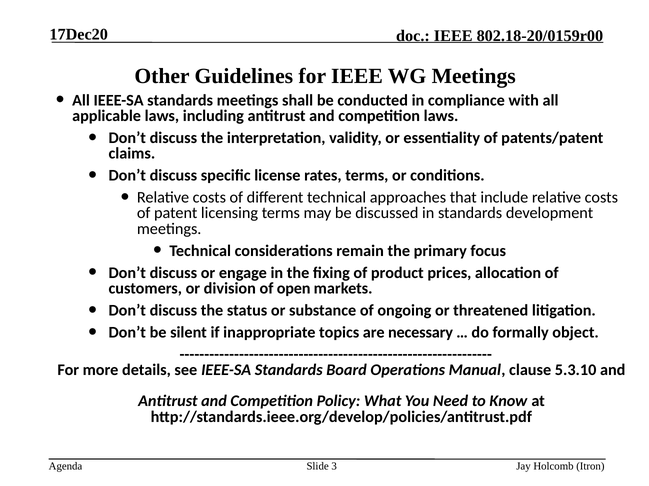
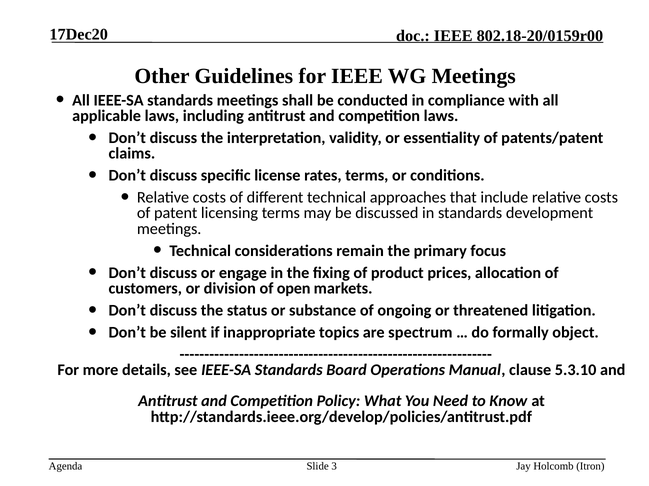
necessary: necessary -> spectrum (420, 333)
